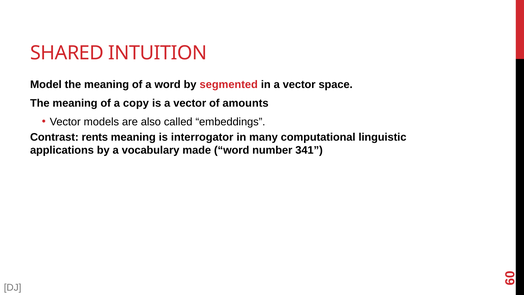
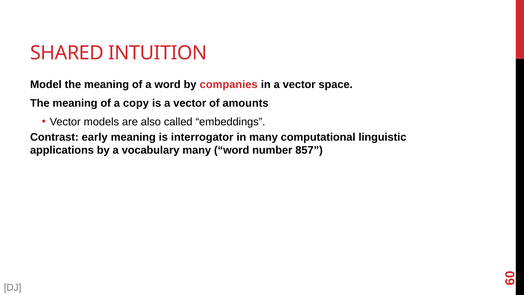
segmented: segmented -> companies (229, 85)
rents: rents -> early (95, 137)
vocabulary made: made -> many (197, 150)
341: 341 -> 857 (309, 150)
